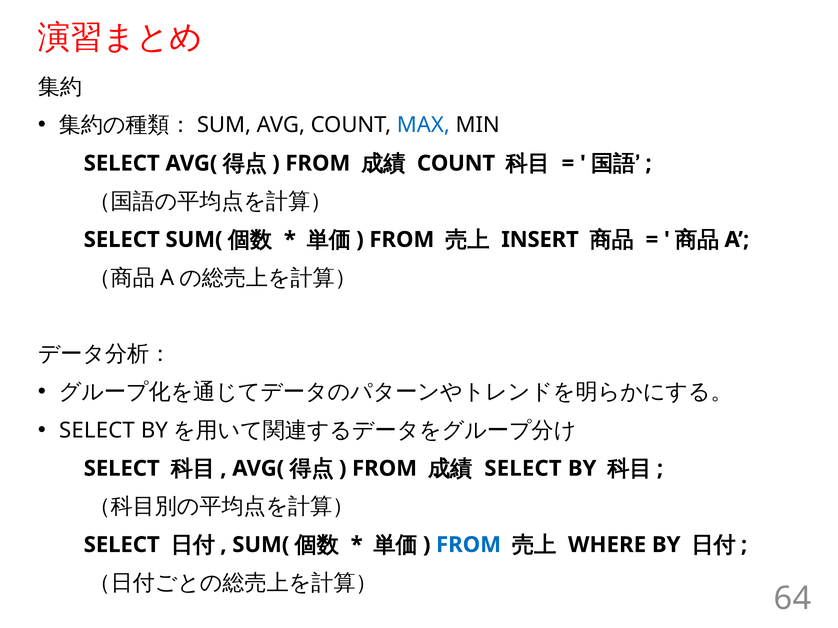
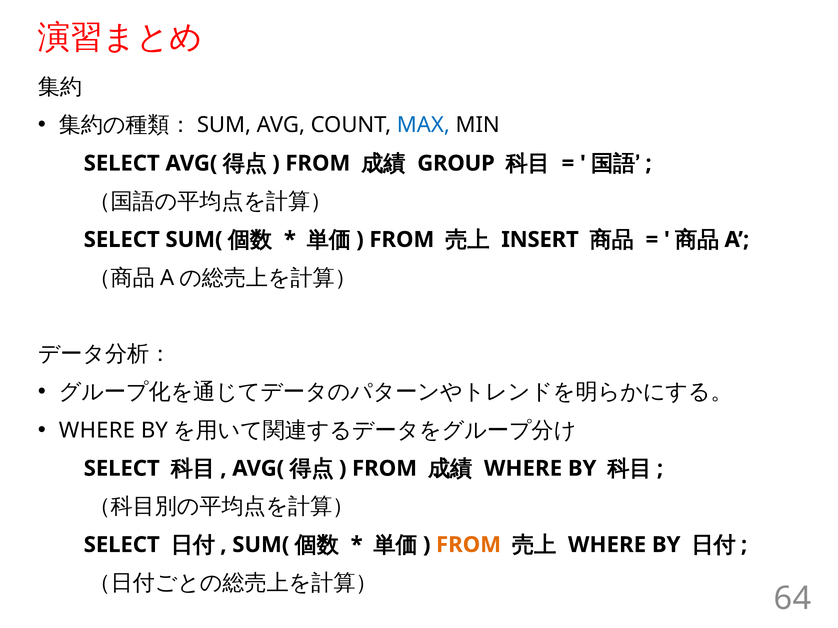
COUNT: COUNT -> GROUP (456, 163)
SELECT: SELECT -> WHERE (97, 431)
SELECT: SELECT -> WHERE (523, 469)
FROM colour: blue -> orange (469, 545)
